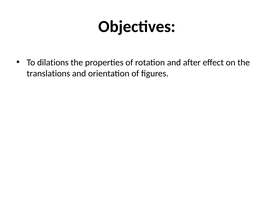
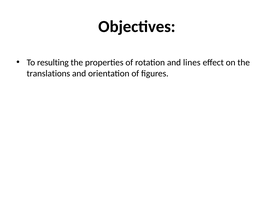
dilations: dilations -> resulting (53, 62)
after: after -> lines (192, 62)
